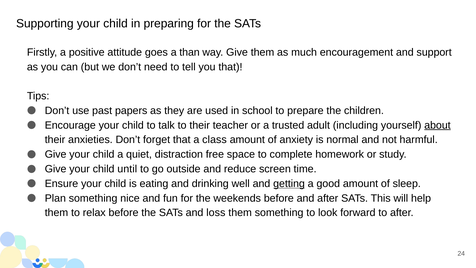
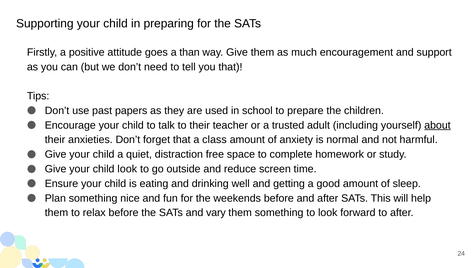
child until: until -> look (127, 169)
getting underline: present -> none (289, 183)
loss: loss -> vary (216, 213)
